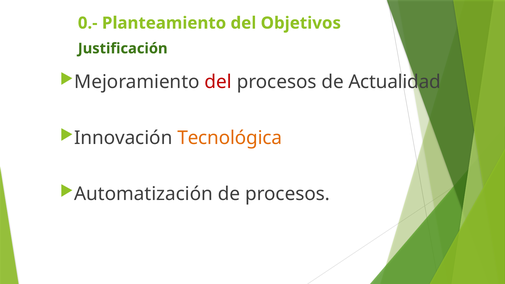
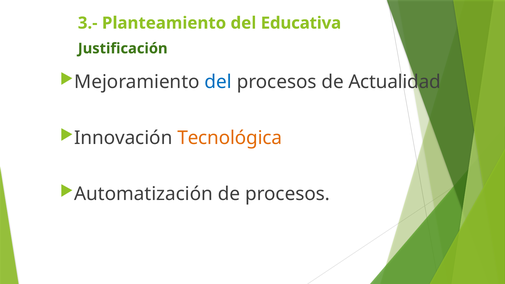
0.-: 0.- -> 3.- (88, 23)
Objetivos: Objetivos -> Educativa (301, 23)
del colour: red -> blue (218, 82)
